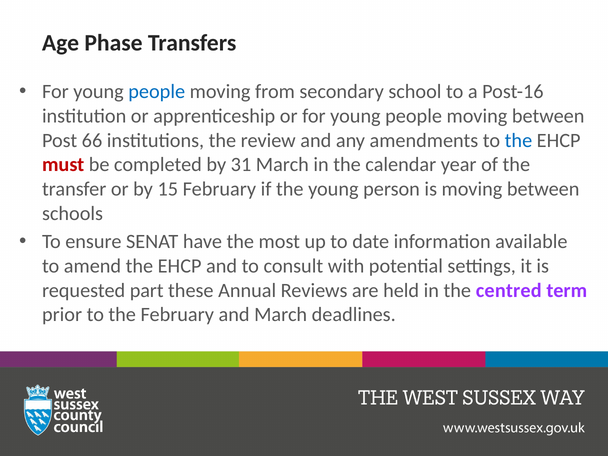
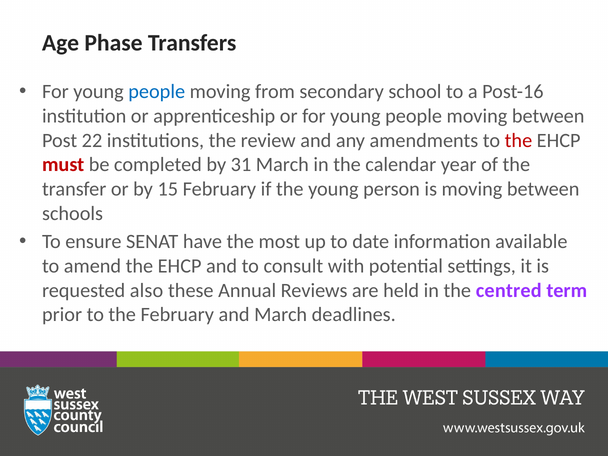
66: 66 -> 22 (92, 140)
the colour: blue -> red (518, 140)
part: part -> also (147, 290)
